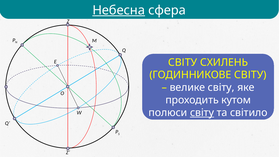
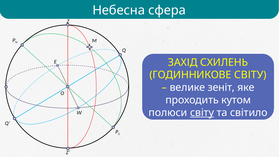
Небесна underline: present -> none (119, 10)
СВІТУ: СВІТУ -> ЗАХІД (183, 62)
велике світу: світу -> зеніт (221, 87)
